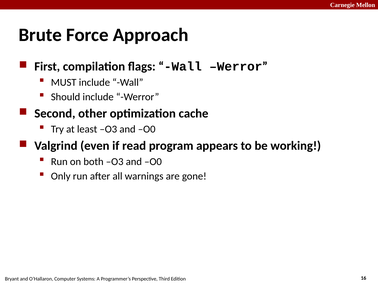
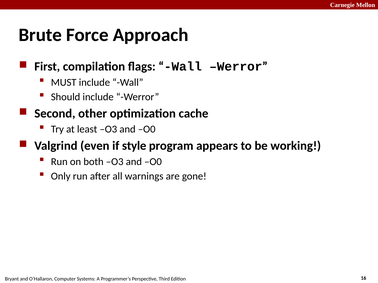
read: read -> style (134, 146)
